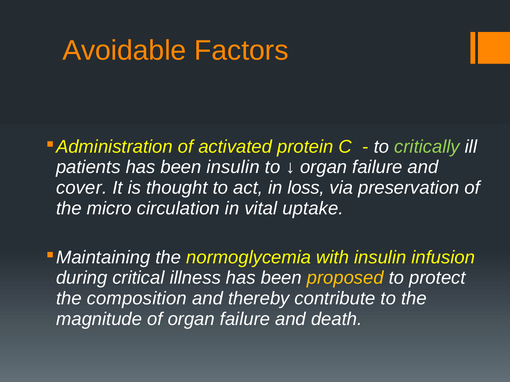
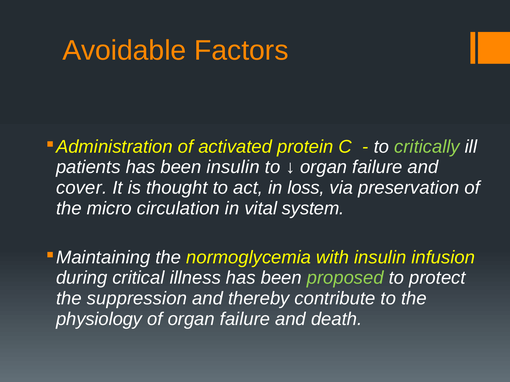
uptake: uptake -> system (313, 209)
proposed colour: yellow -> light green (345, 278)
composition: composition -> suppression (137, 299)
magnitude: magnitude -> physiology (99, 319)
